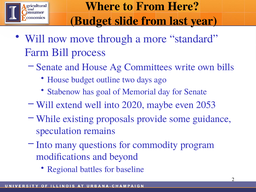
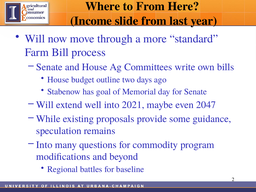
Budget: Budget -> Income (91, 21)
2020: 2020 -> 2021 (133, 105)
2053: 2053 -> 2047 (206, 105)
